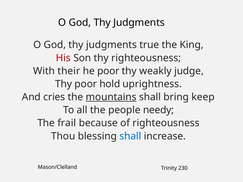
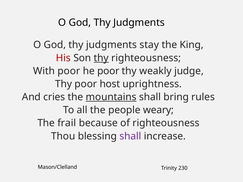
true: true -> stay (149, 45)
thy underline: none -> present (101, 58)
With their: their -> poor (69, 71)
hold: hold -> host (110, 84)
keep: keep -> rules (203, 97)
needy: needy -> weary (159, 110)
shall colour: blue -> purple (130, 136)
